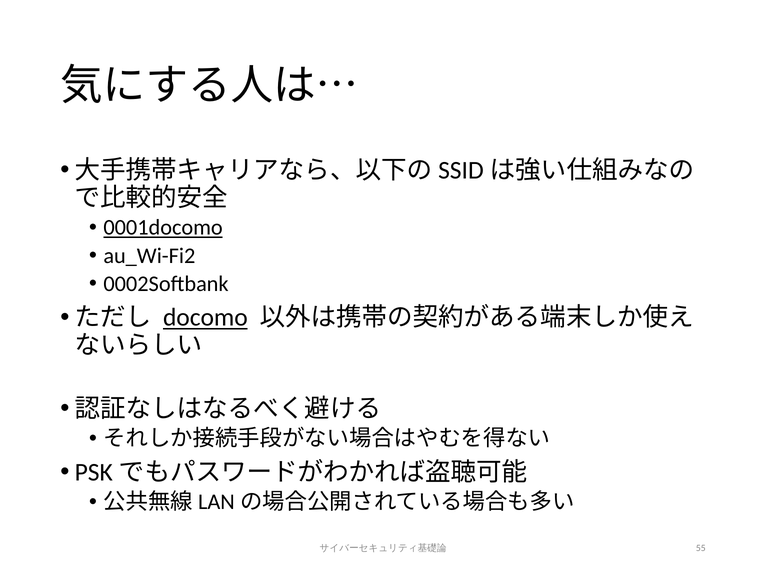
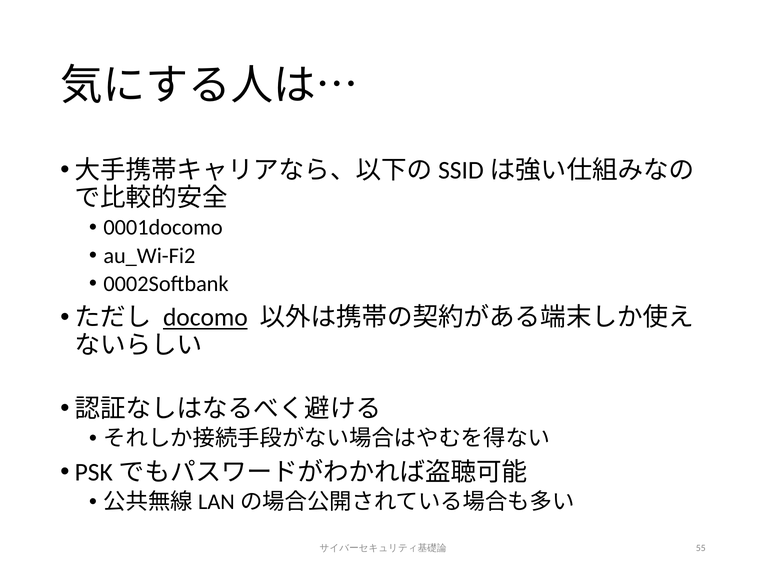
0001docomo underline: present -> none (163, 228)
